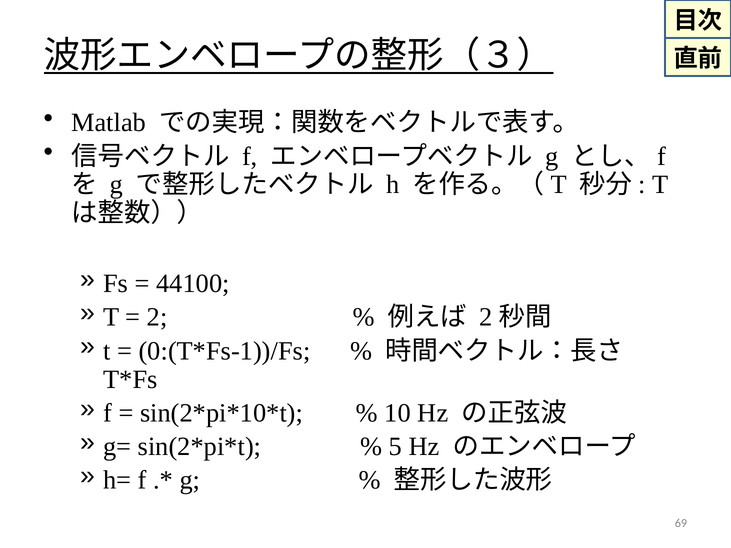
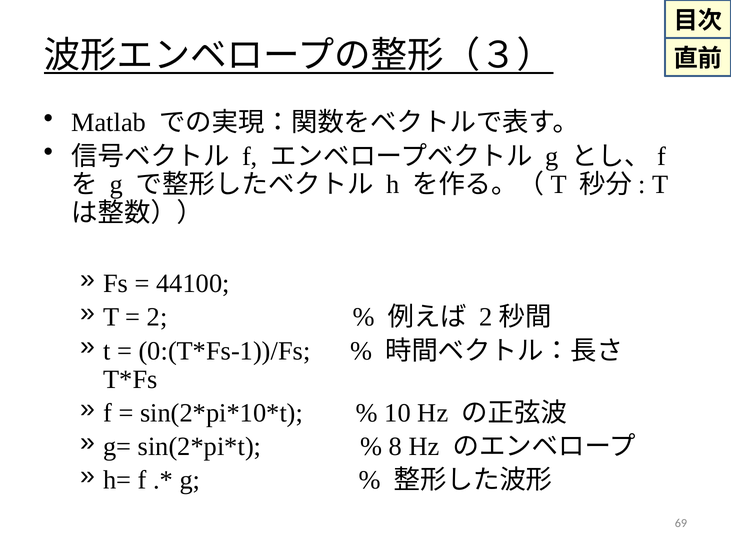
5: 5 -> 8 (395, 447)
